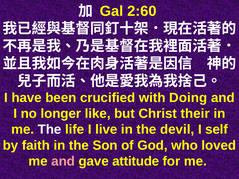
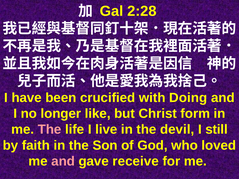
2:60: 2:60 -> 2:28 (142, 11)
their: their -> form (195, 114)
The colour: white -> pink (50, 130)
self: self -> still (217, 130)
attitude: attitude -> receive (136, 161)
